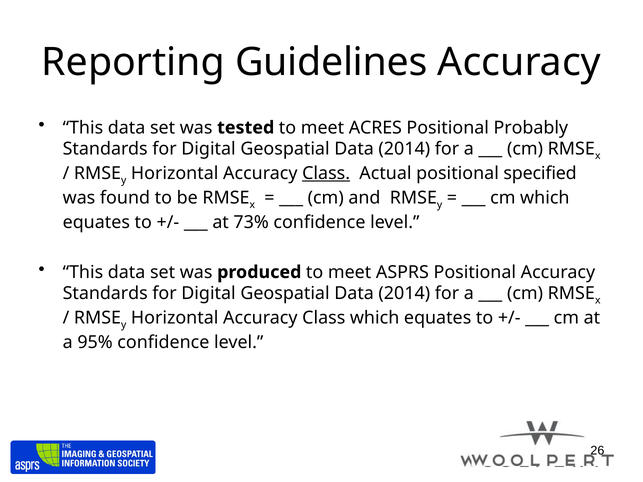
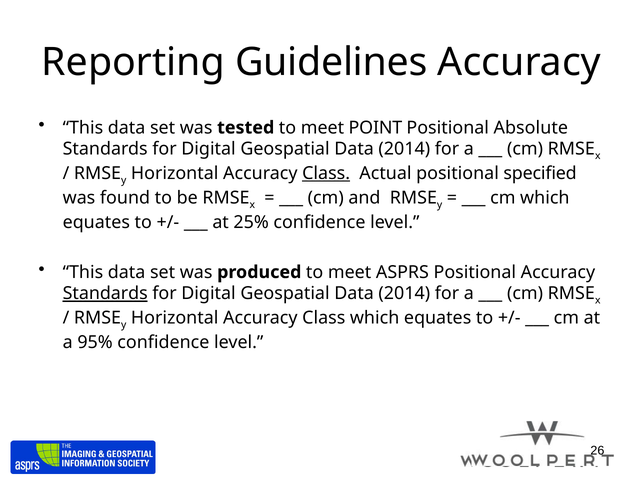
ACRES: ACRES -> POINT (375, 128)
Probably: Probably -> Absolute (531, 128)
73%: 73% -> 25% (251, 222)
Standards underline: none -> present (105, 294)
